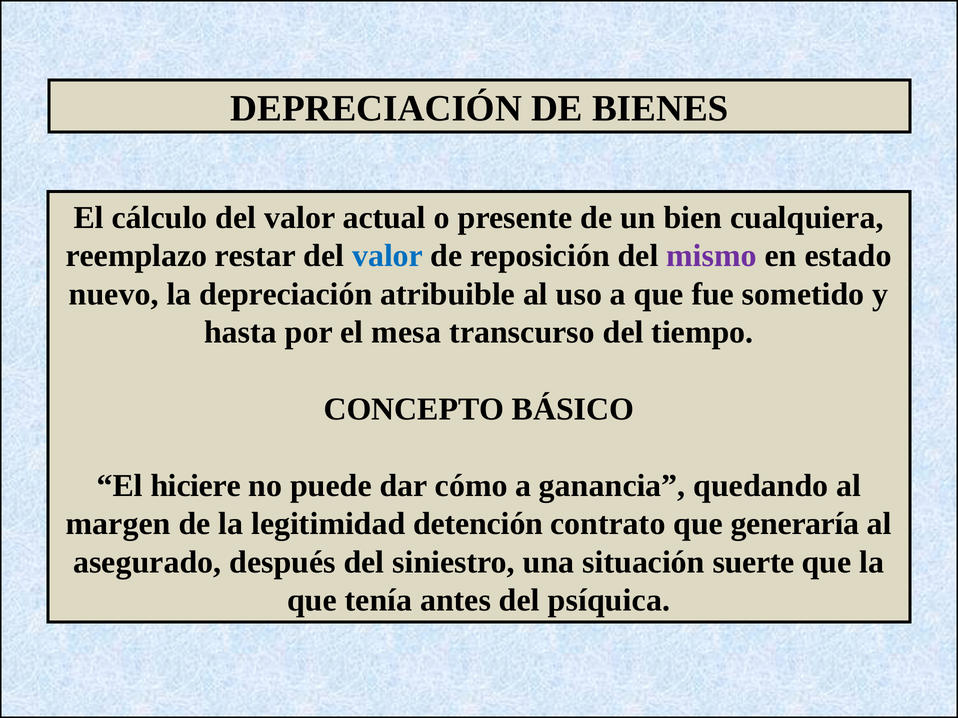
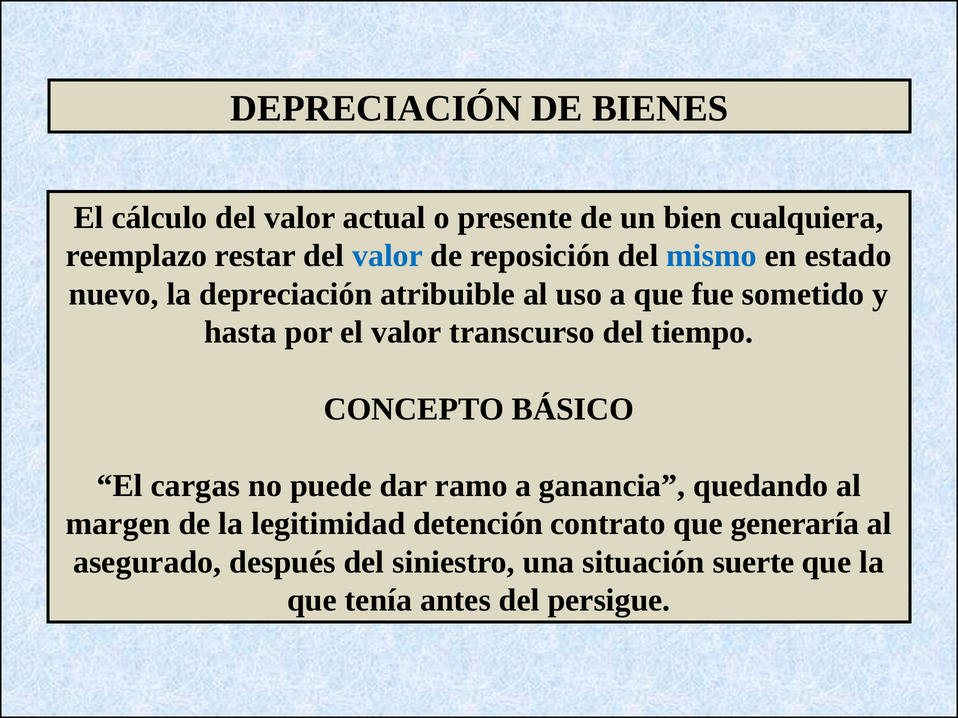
mismo colour: purple -> blue (712, 256)
el mesa: mesa -> valor (406, 333)
hiciere: hiciere -> cargas (195, 486)
cómo: cómo -> ramo (471, 486)
psíquica: psíquica -> persigue (609, 601)
